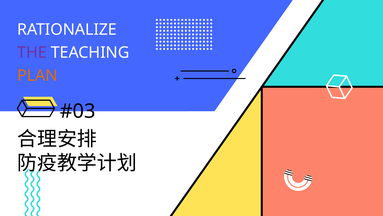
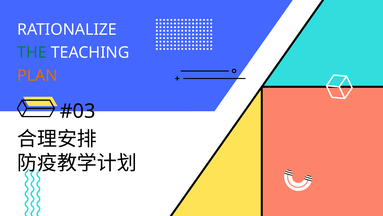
THE colour: purple -> green (32, 53)
